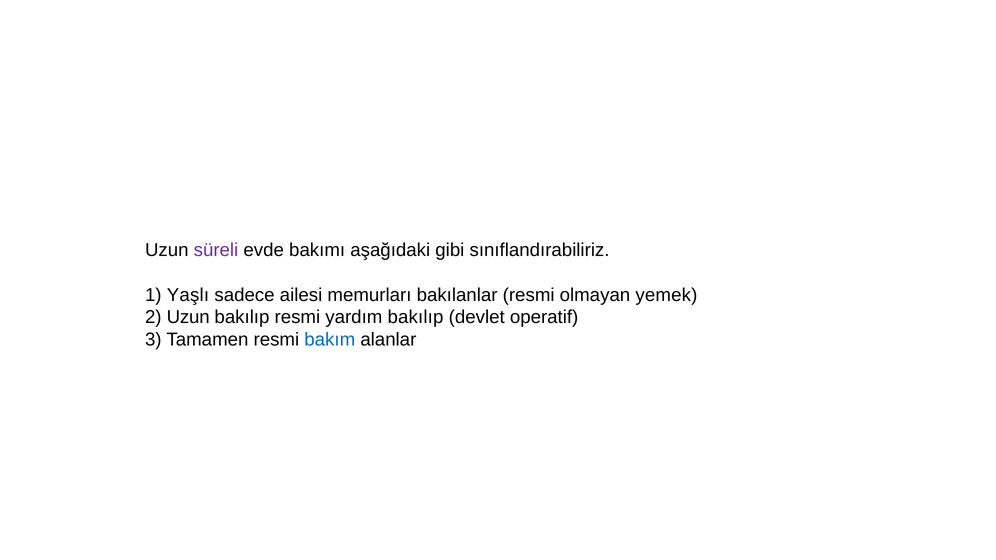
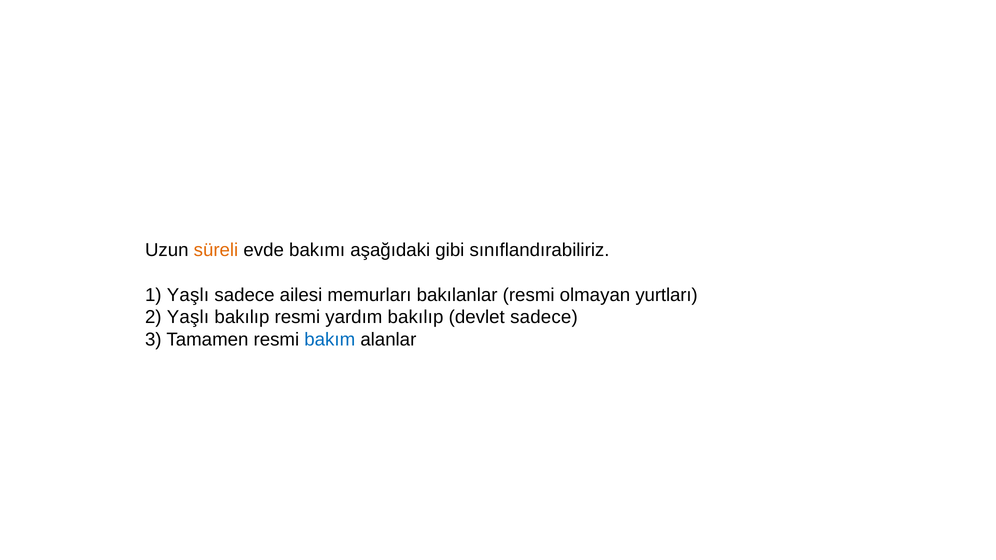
süreli colour: purple -> orange (216, 250)
yemek: yemek -> yurtları (667, 295)
2 Uzun: Uzun -> Yaşlı (188, 317)
devlet operatif: operatif -> sadece (544, 317)
